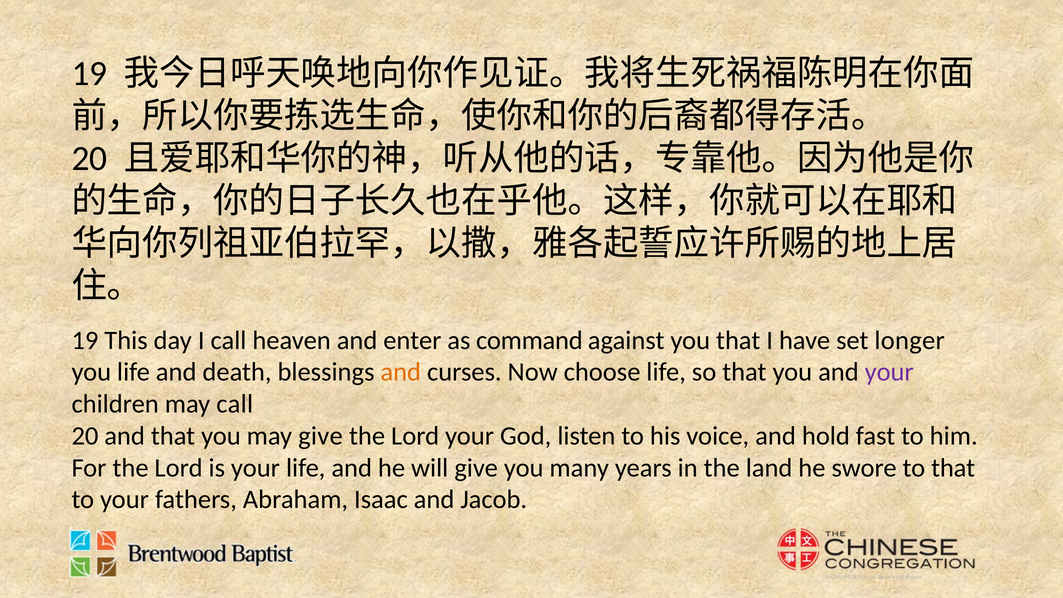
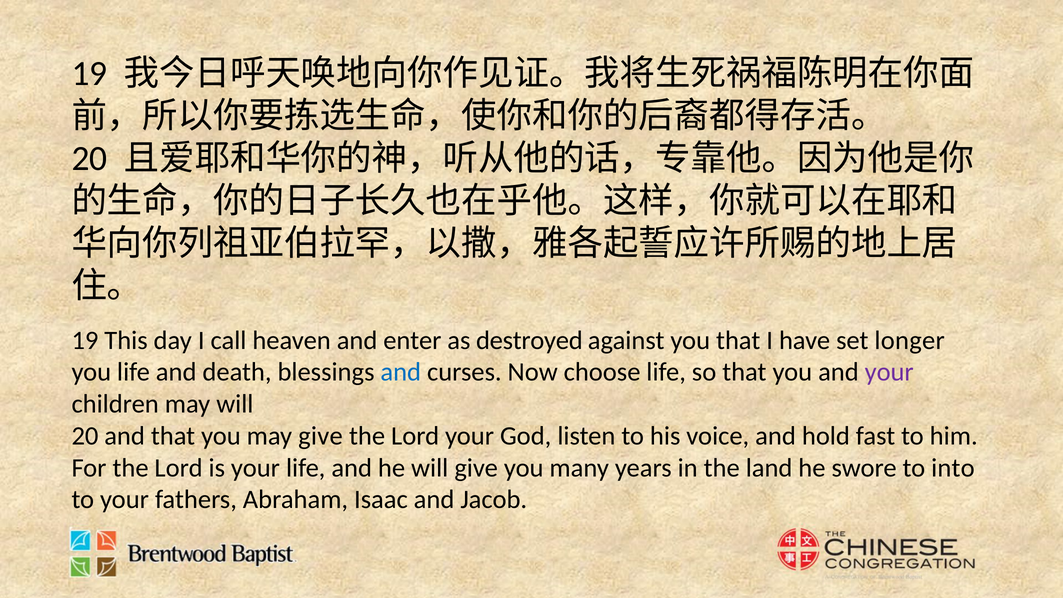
command: command -> destroyed (529, 340)
and colour: orange -> blue (401, 372)
may call: call -> will (235, 404)
to that: that -> into (953, 468)
